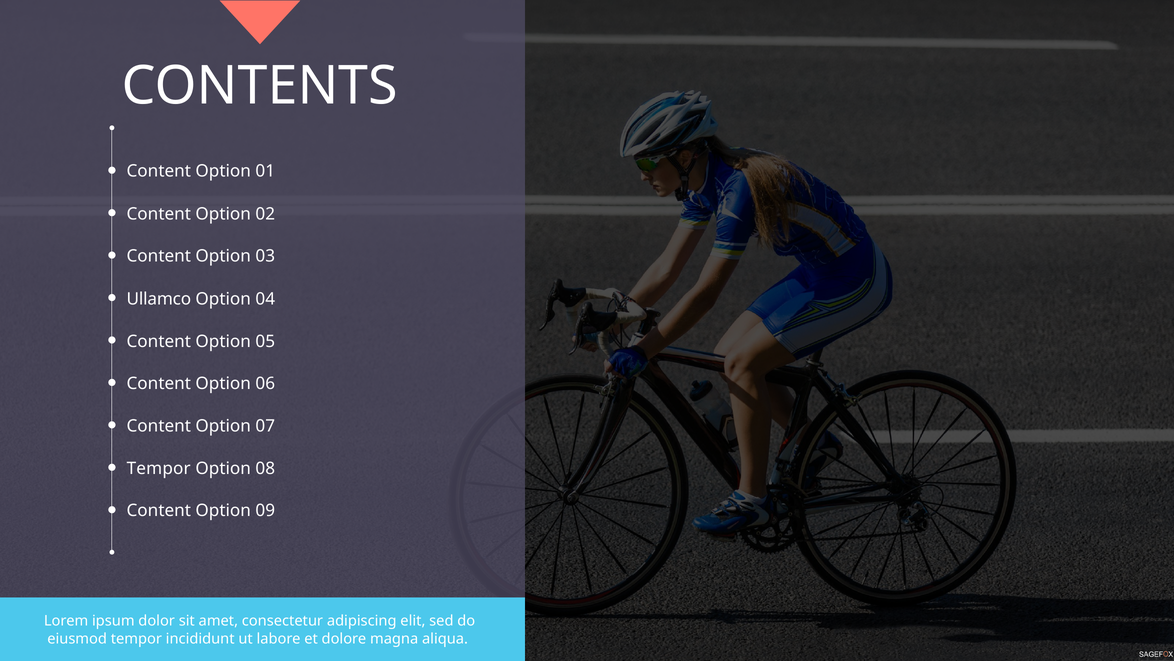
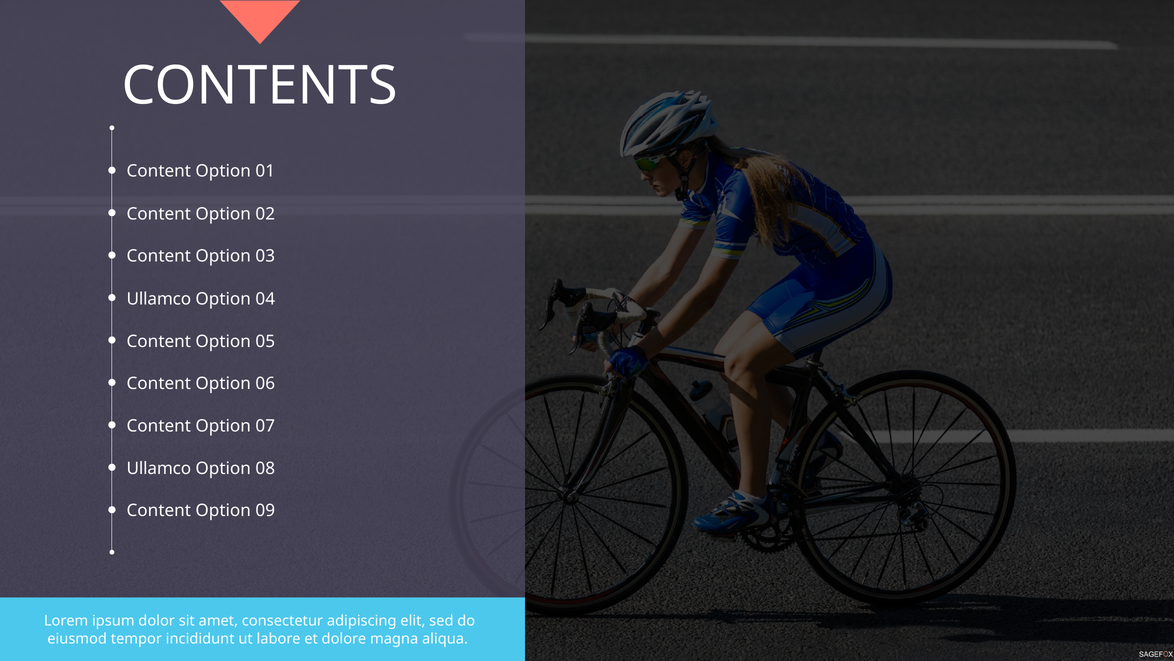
Tempor: Tempor -> Ullamco (159, 468)
